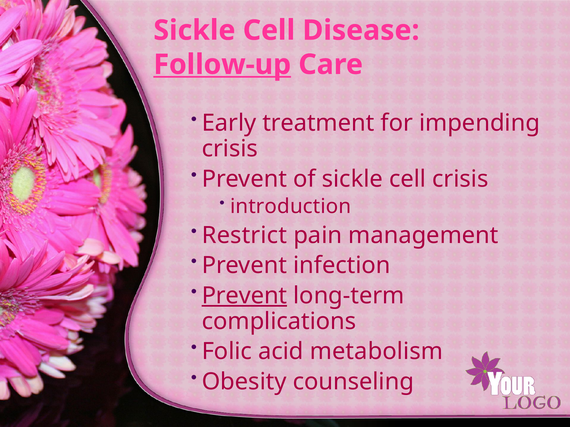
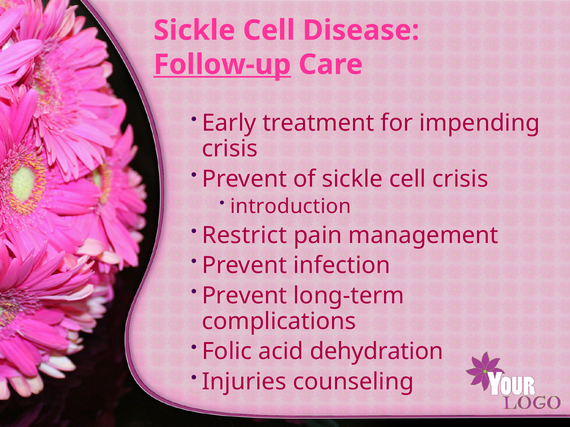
Prevent underline: present -> none (244, 296)
metabolism: metabolism -> dehydration (377, 352)
Obesity: Obesity -> Injuries (244, 382)
